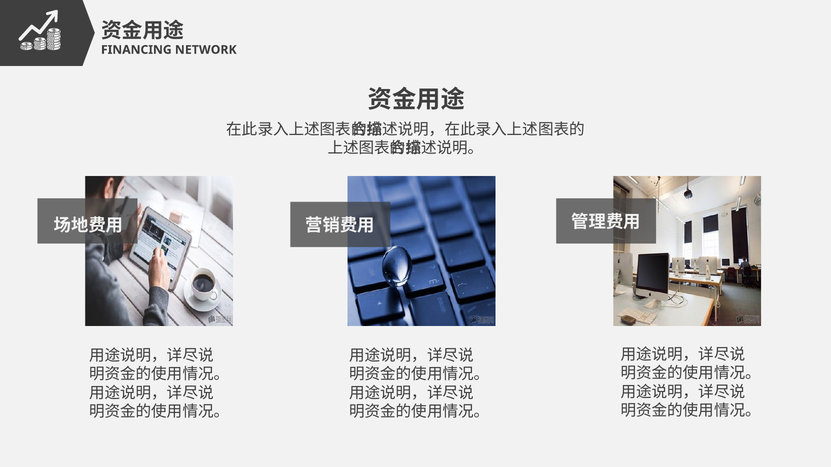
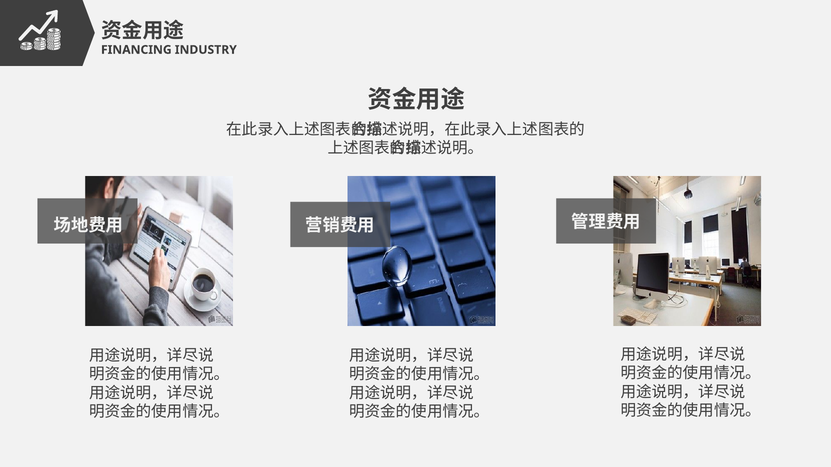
NETWORK: NETWORK -> INDUSTRY (206, 50)
